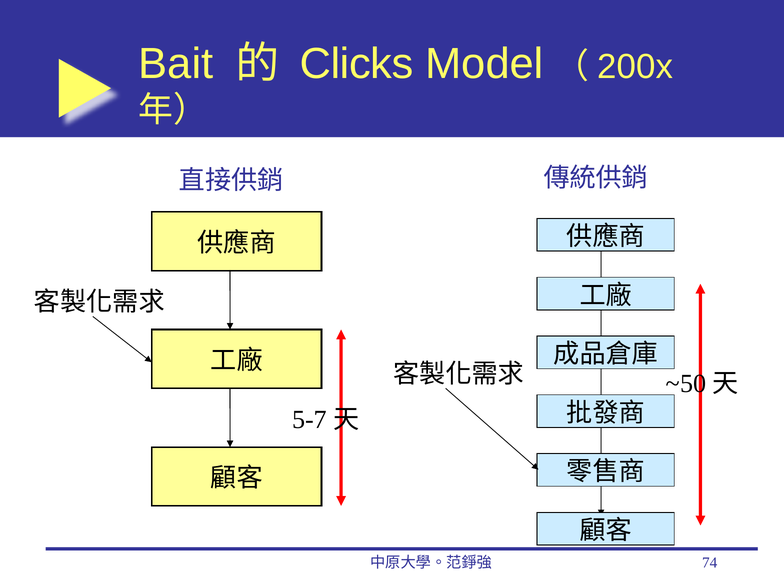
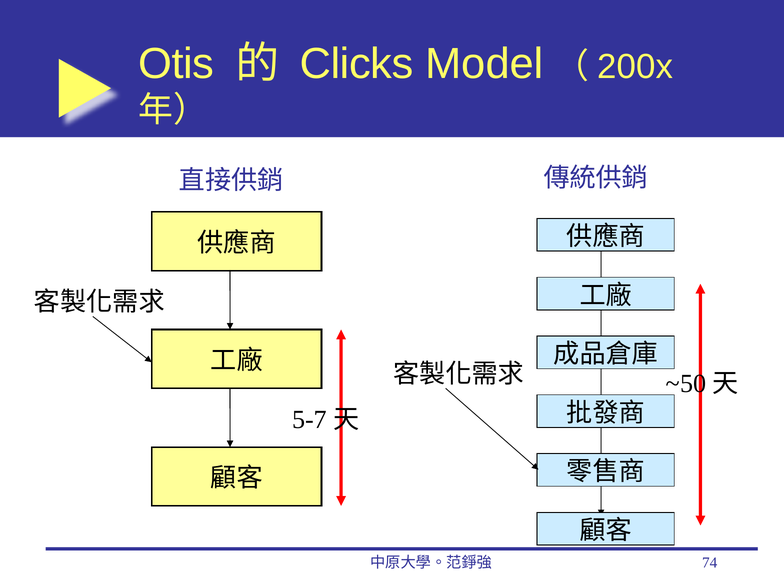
Bait: Bait -> Otis (176, 64)
